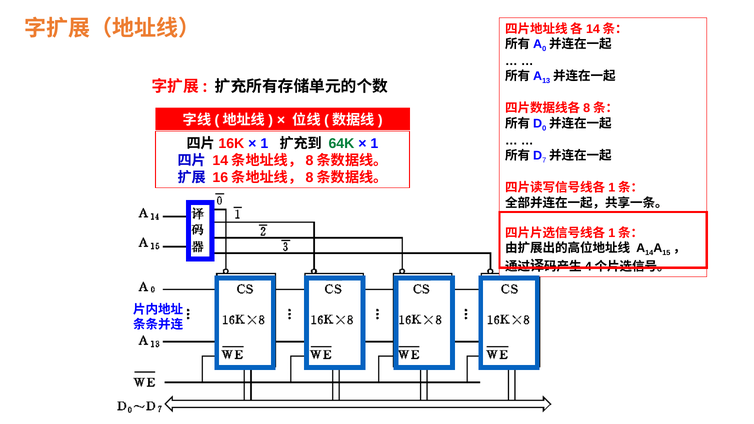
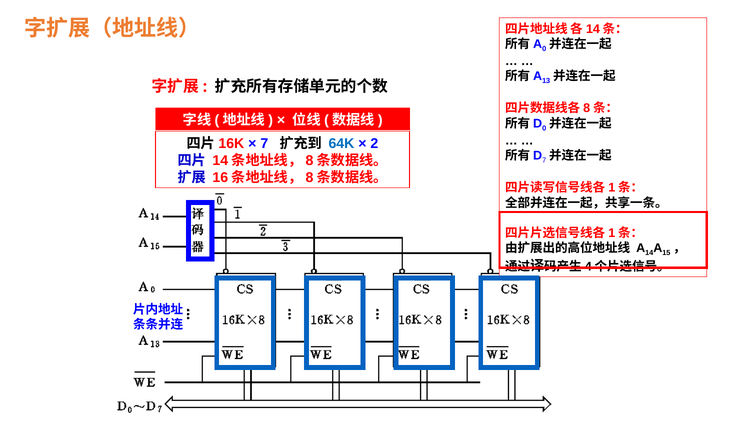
1: 1 -> 7 (264, 143)
64K colour: green -> blue (341, 143)
1: 1 -> 2 (374, 143)
